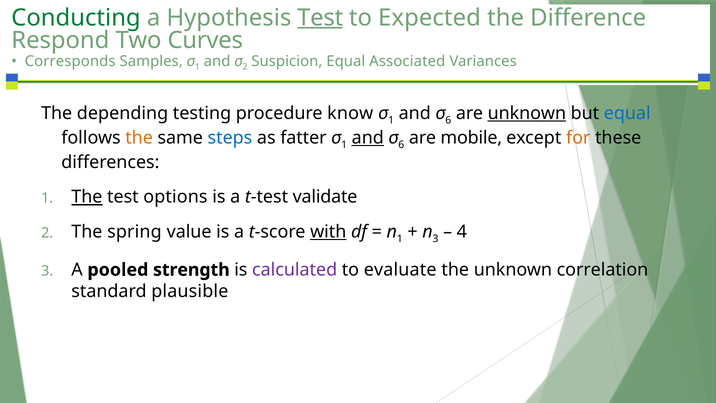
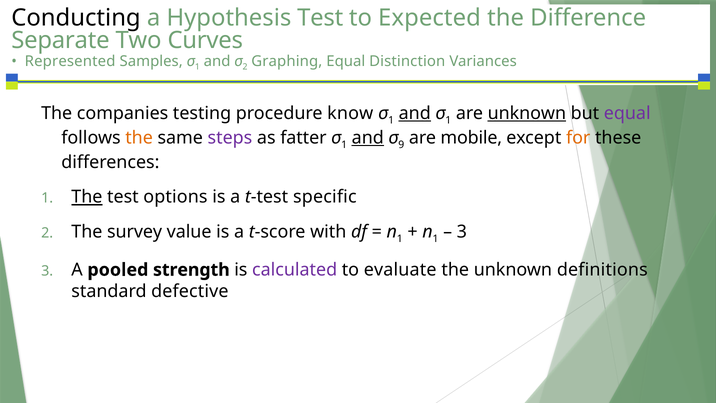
Conducting colour: green -> black (76, 18)
Test underline: present -> none (320, 18)
Respond: Respond -> Separate (60, 41)
Corresponds: Corresponds -> Represented (70, 61)
Suspicion: Suspicion -> Graphing (287, 61)
Associated: Associated -> Distinction (407, 61)
depending: depending -> companies (123, 113)
and underline: none -> present (415, 113)
6: 6 -> 1 (448, 120)
equal colour: blue -> purple (627, 113)
steps colour: blue -> purple (230, 138)
6: 6 -> 9 (401, 145)
validate: validate -> specific (325, 197)
spring: spring -> survey (135, 232)
with underline: present -> none (328, 232)
3: 3 -> 1 (436, 239)
4: 4 -> 3 (462, 232)
correlation: correlation -> definitions (602, 270)
plausible: plausible -> defective (190, 291)
